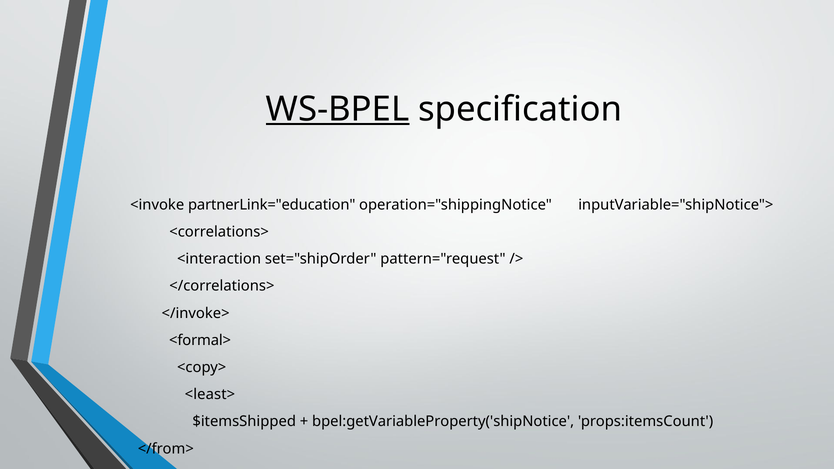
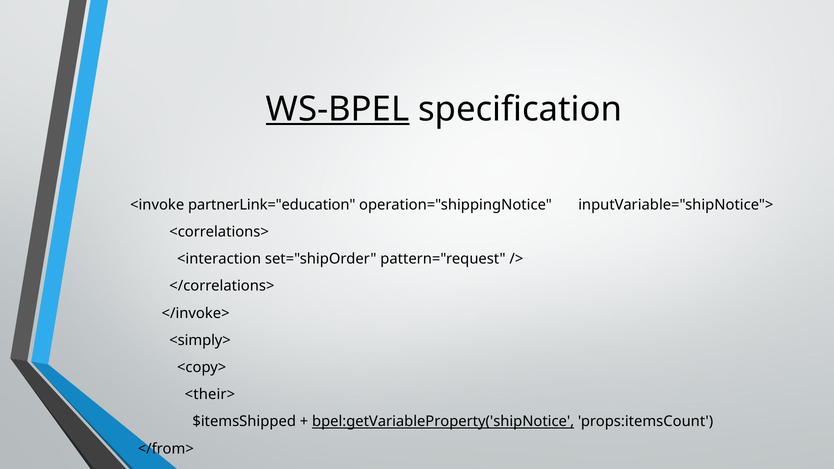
<formal>: <formal> -> <simply> (200, 340)
<least>: <least> -> <their> (210, 395)
bpel:getVariableProperty('shipNotice underline: none -> present (443, 422)
